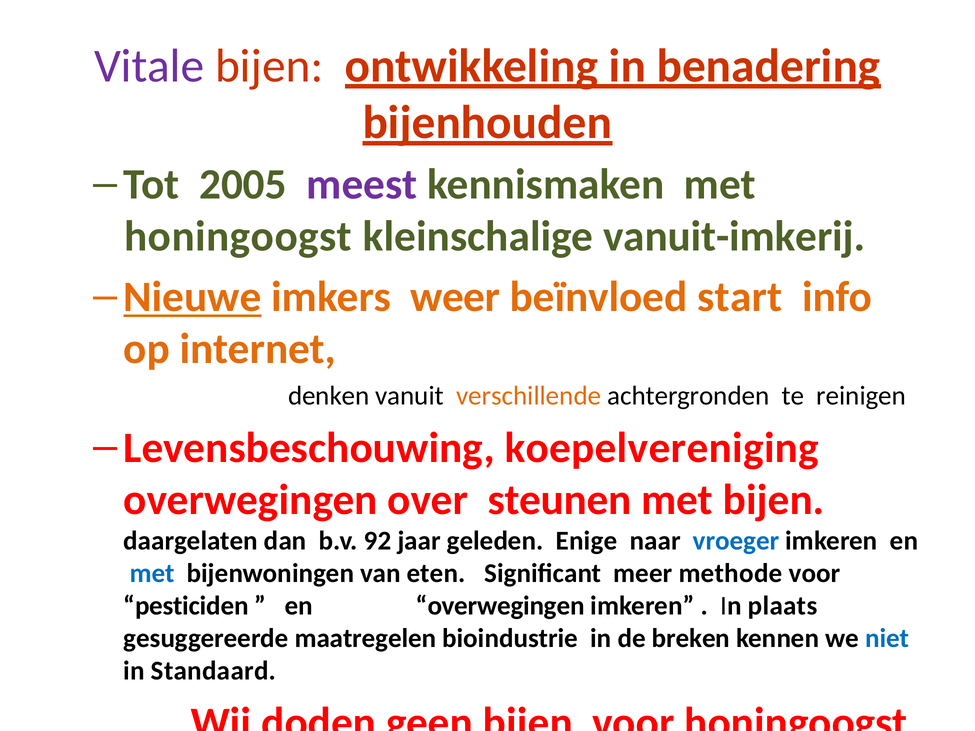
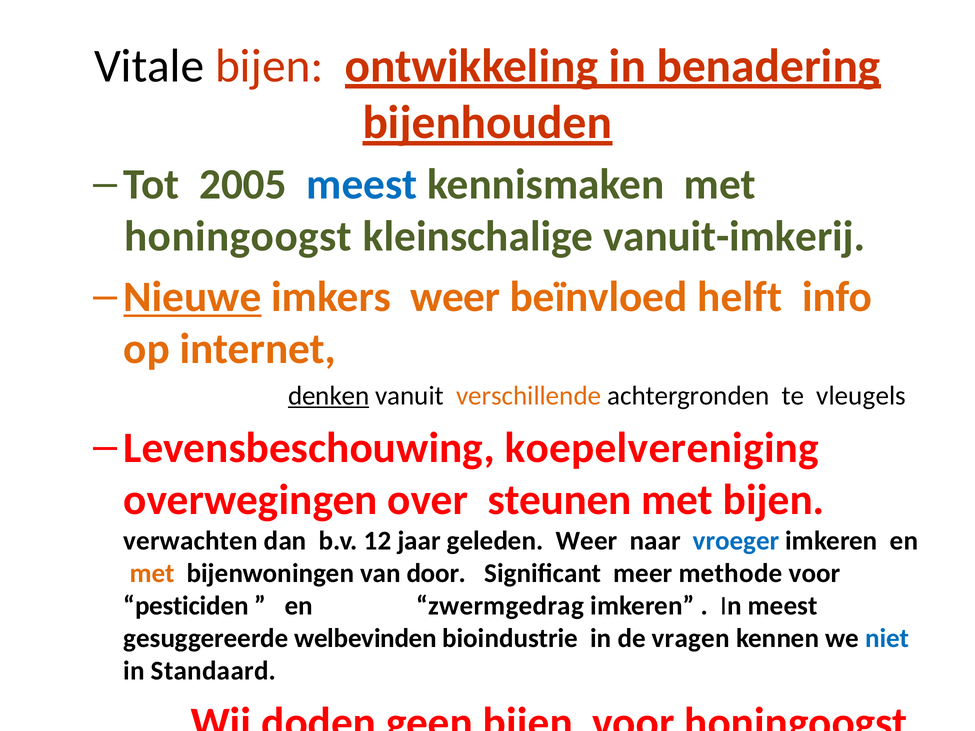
Vitale colour: purple -> black (149, 66)
meest colour: purple -> blue (362, 185)
start: start -> helft (740, 297)
denken underline: none -> present (329, 396)
reinigen: reinigen -> vleugels (861, 396)
daargelaten: daargelaten -> verwachten (191, 541)
92: 92 -> 12 (378, 541)
geleden Enige: Enige -> Weer (587, 541)
met colour: blue -> orange (152, 574)
eten: eten -> door (436, 574)
en overwegingen: overwegingen -> zwermgedrag (500, 606)
In plaats: plaats -> meest (783, 606)
maatregelen: maatregelen -> welbevinden (365, 639)
breken: breken -> vragen (691, 639)
